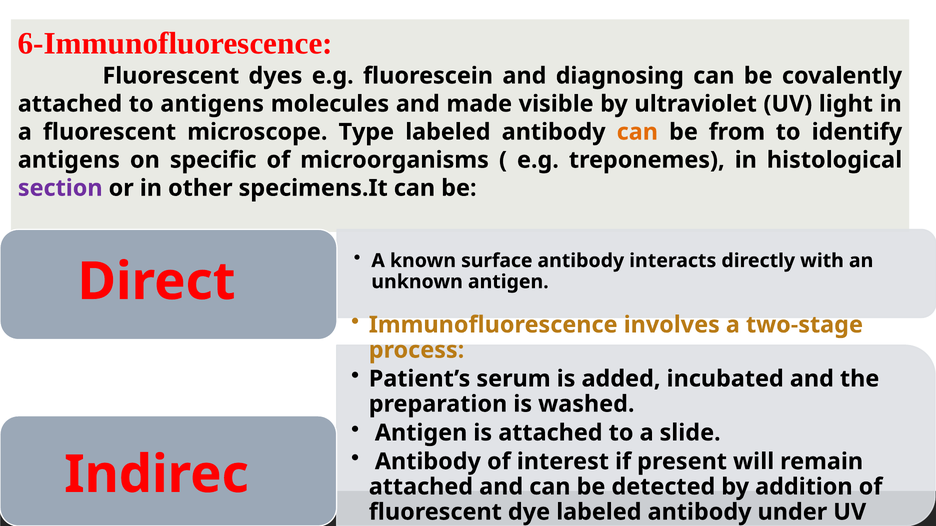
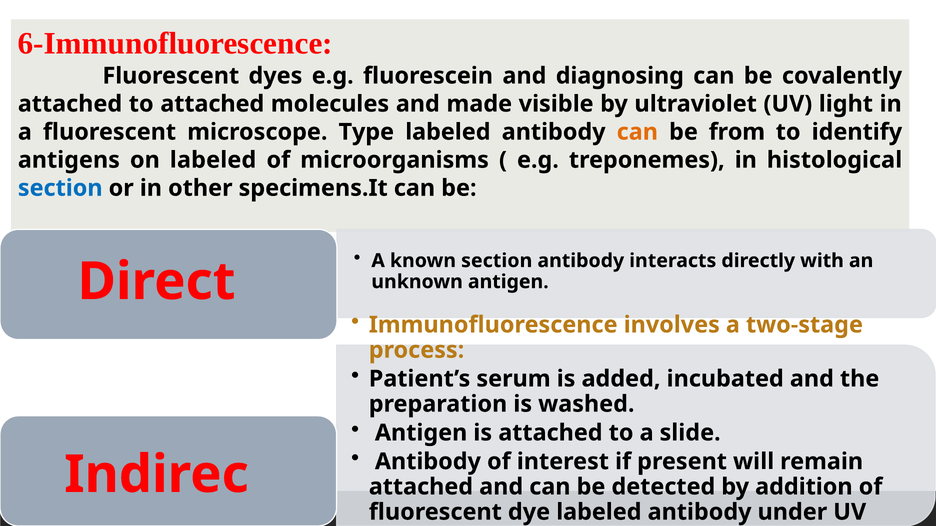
to antigens: antigens -> attached (212, 104)
on specific: specific -> labeled (213, 160)
section colour: purple -> blue (60, 188)
surface: surface -> section (497, 261)
